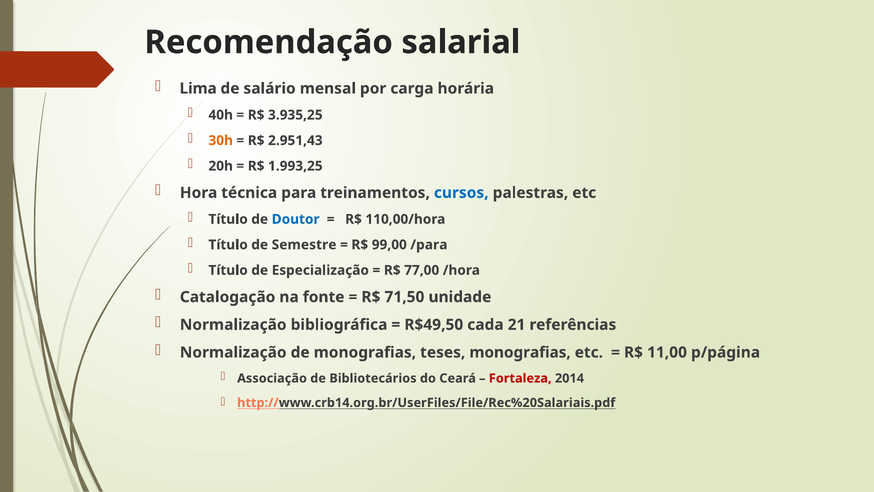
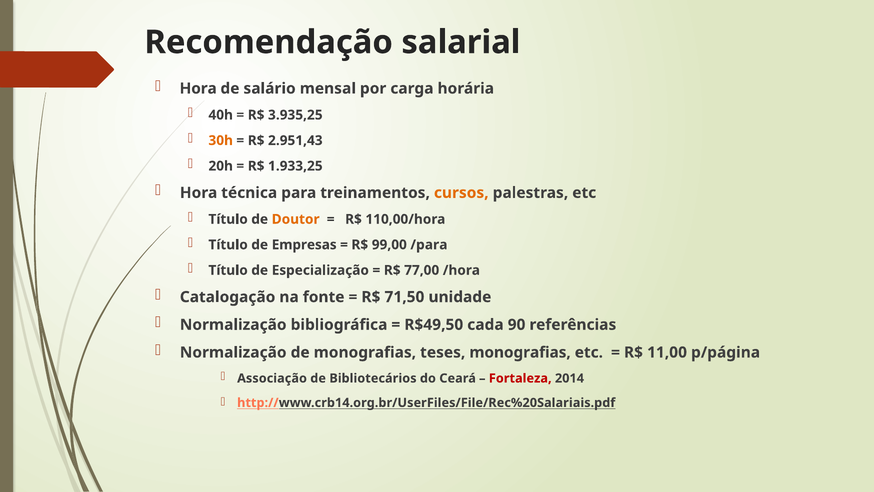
Lima: Lima -> Hora (198, 88)
1.993,25: 1.993,25 -> 1.933,25 (295, 166)
cursos colour: blue -> orange (461, 193)
Doutor colour: blue -> orange (296, 219)
Semestre: Semestre -> Empresas (304, 245)
21: 21 -> 90 (517, 324)
